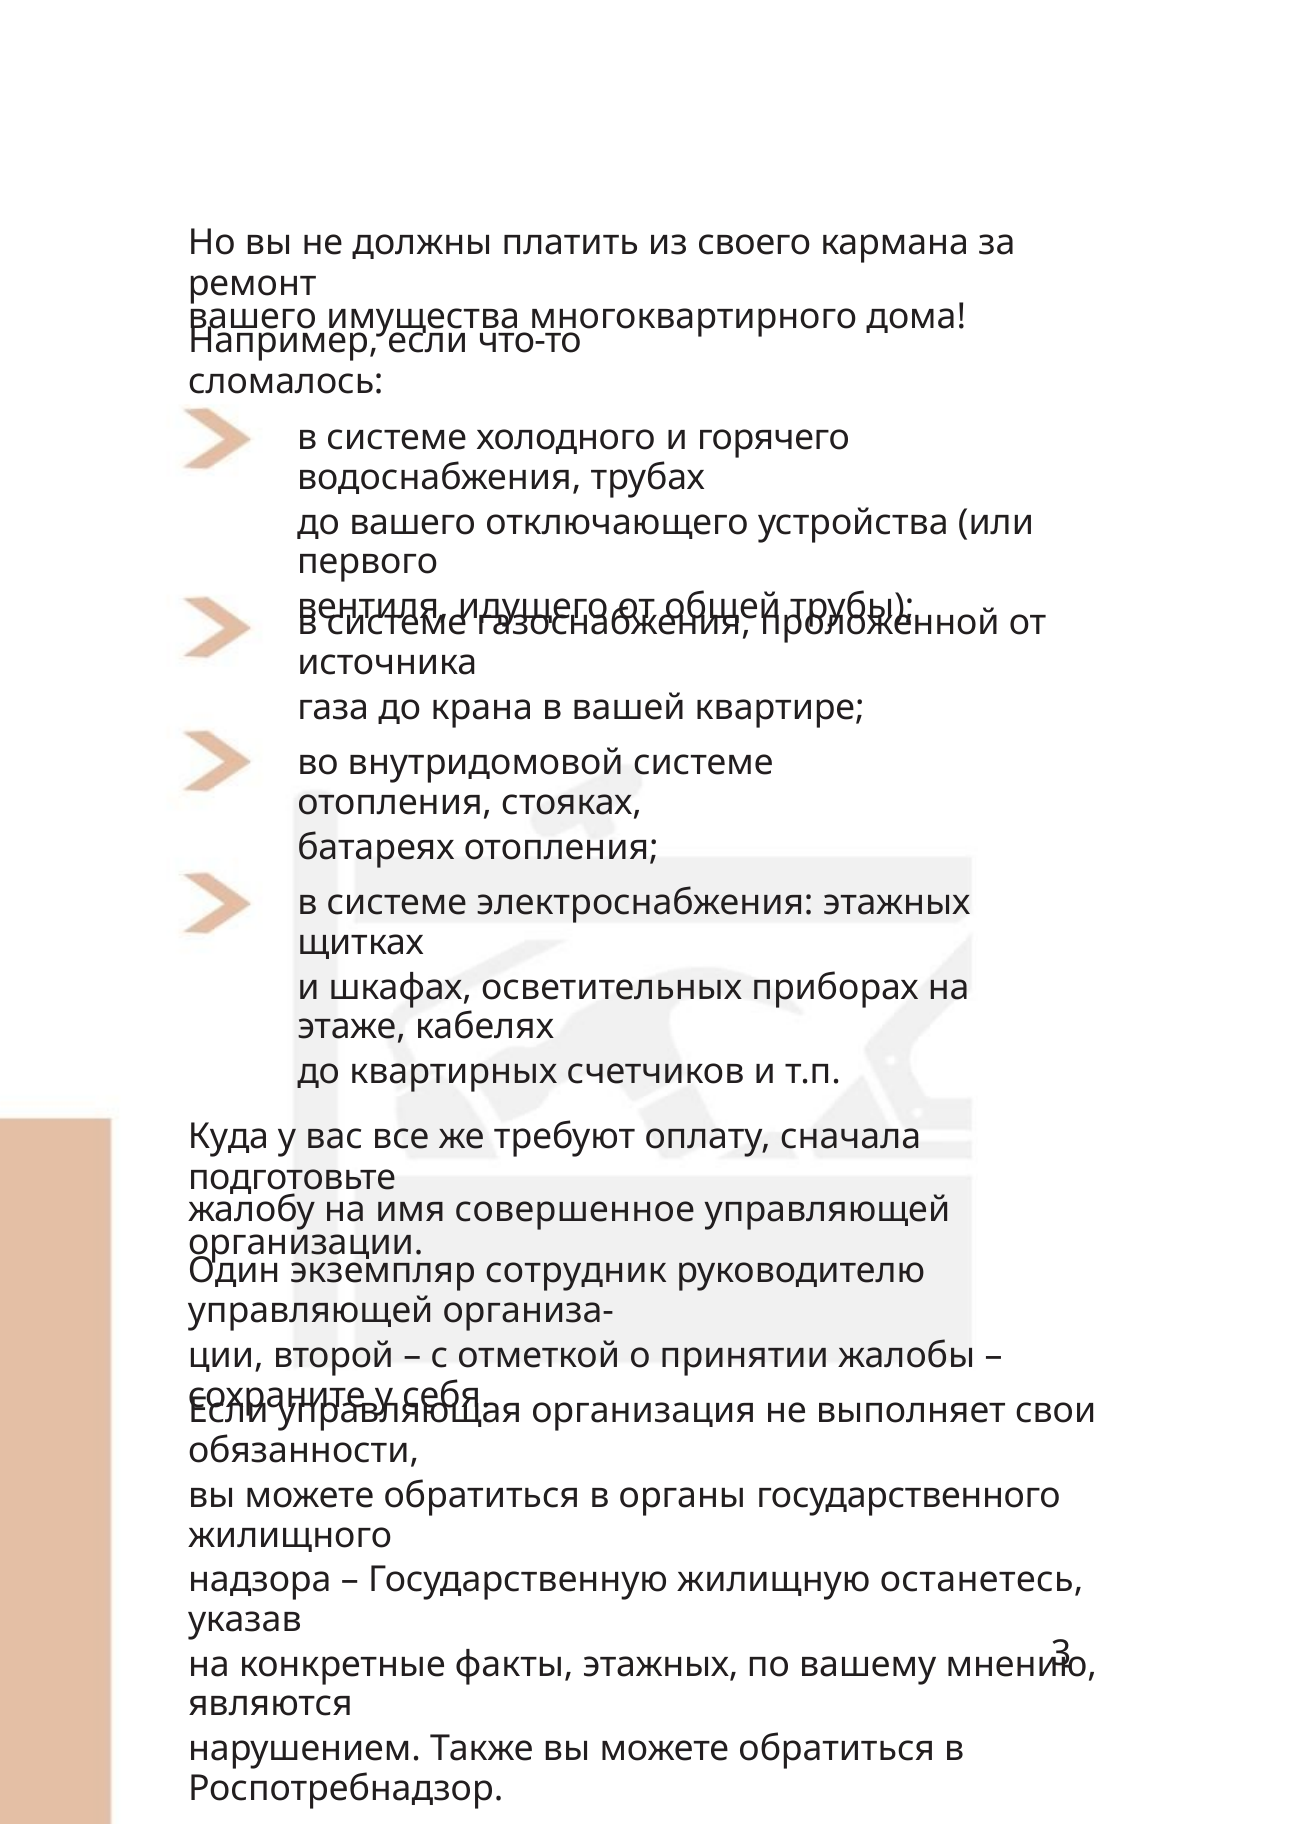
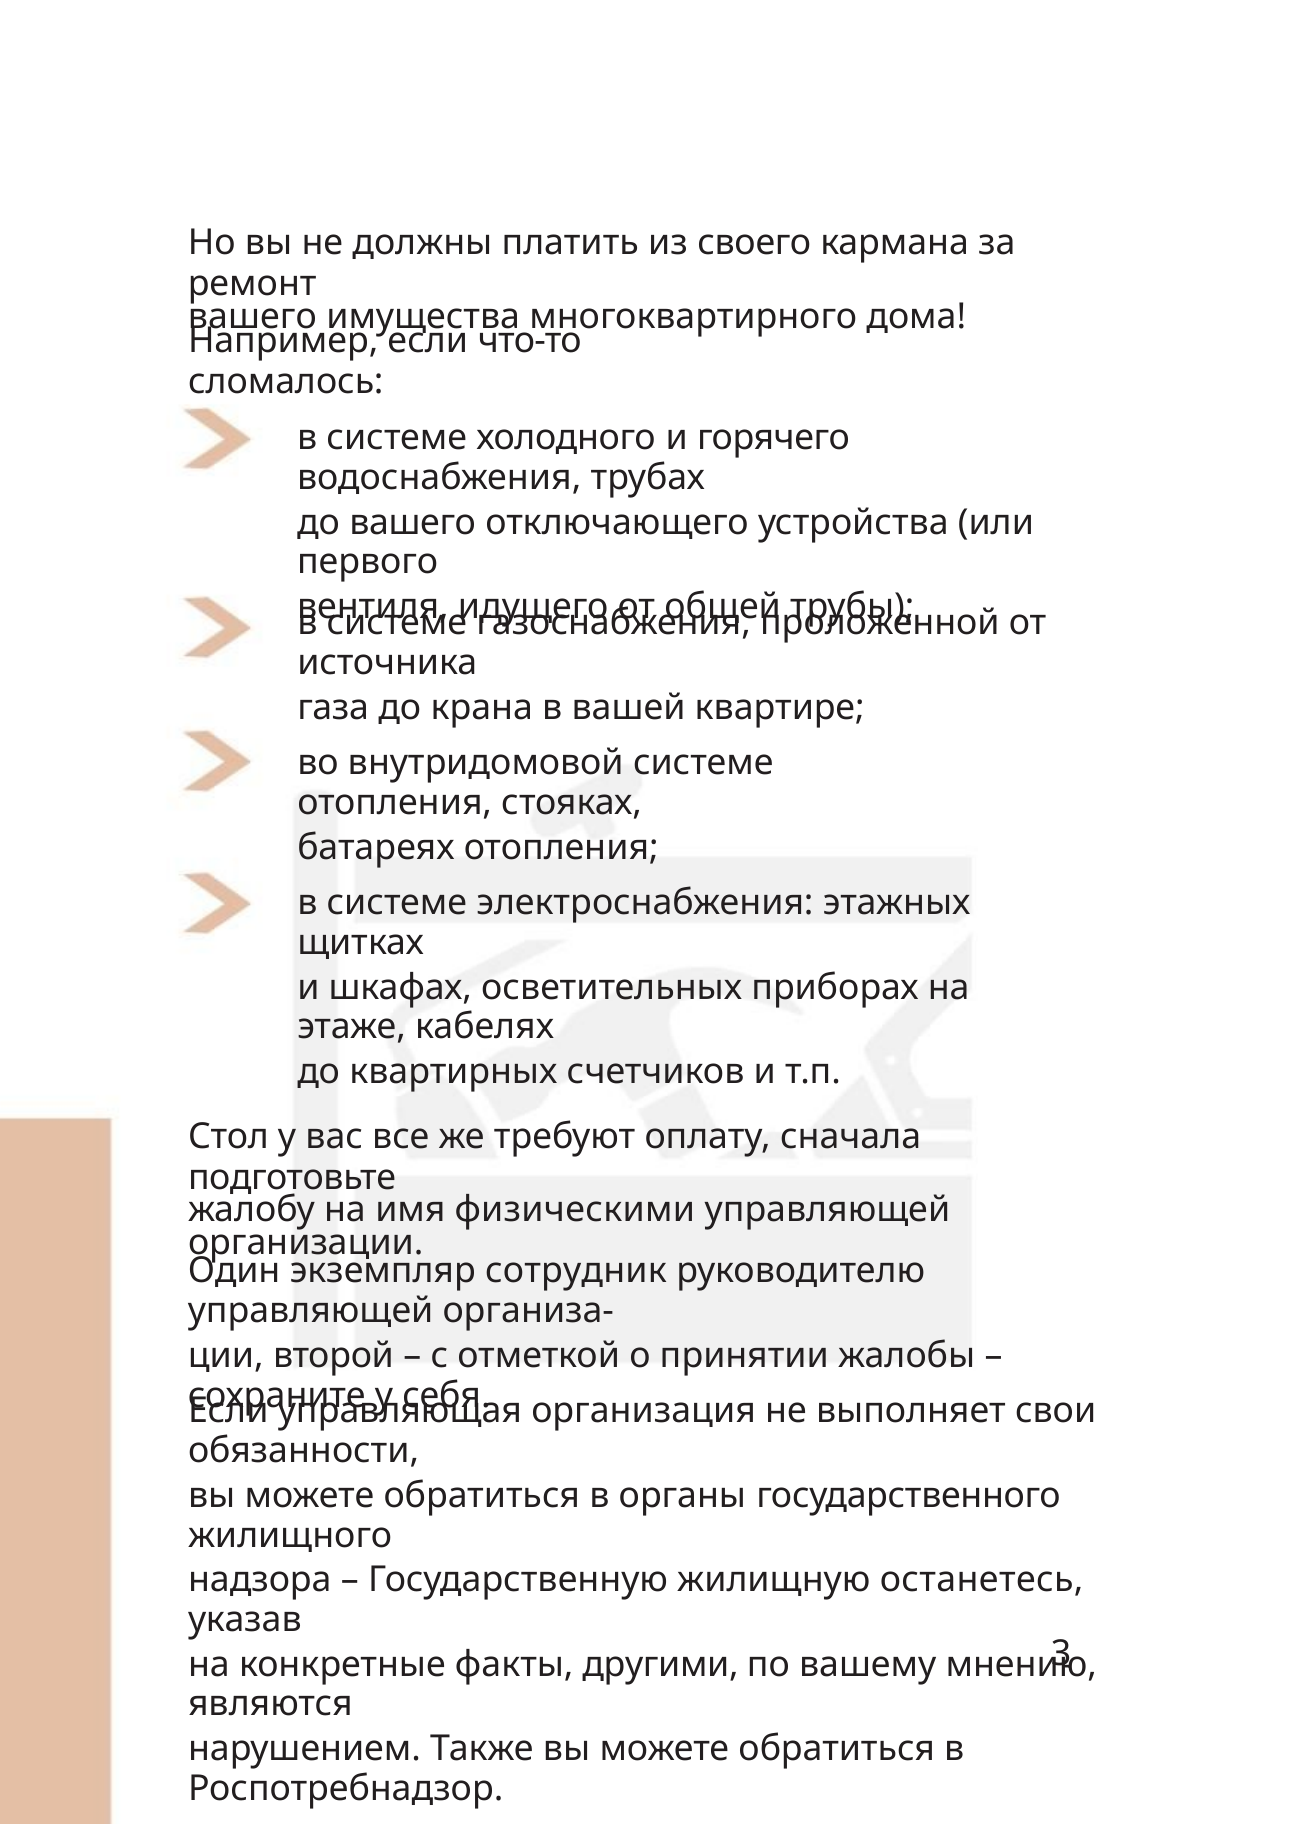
Куда: Куда -> Стол (228, 1137)
совершенное: совершенное -> физическими (575, 1211)
факты этажных: этажных -> другими (660, 1665)
